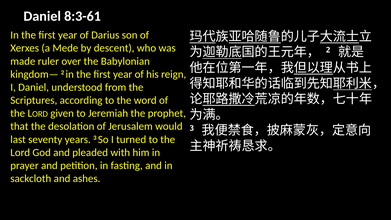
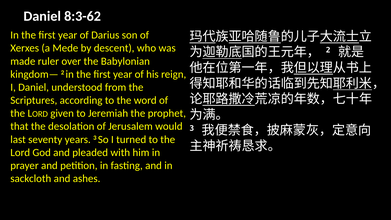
8:3-61: 8:3-61 -> 8:3-62 (83, 16)
